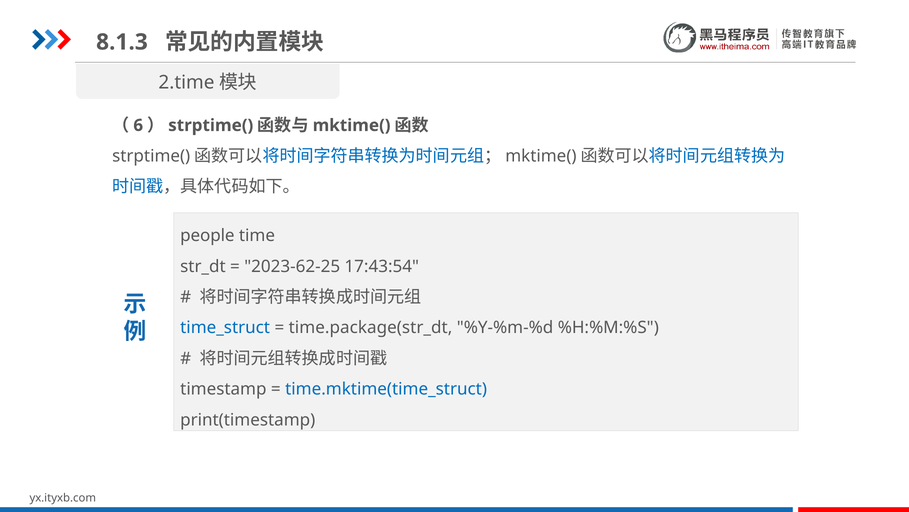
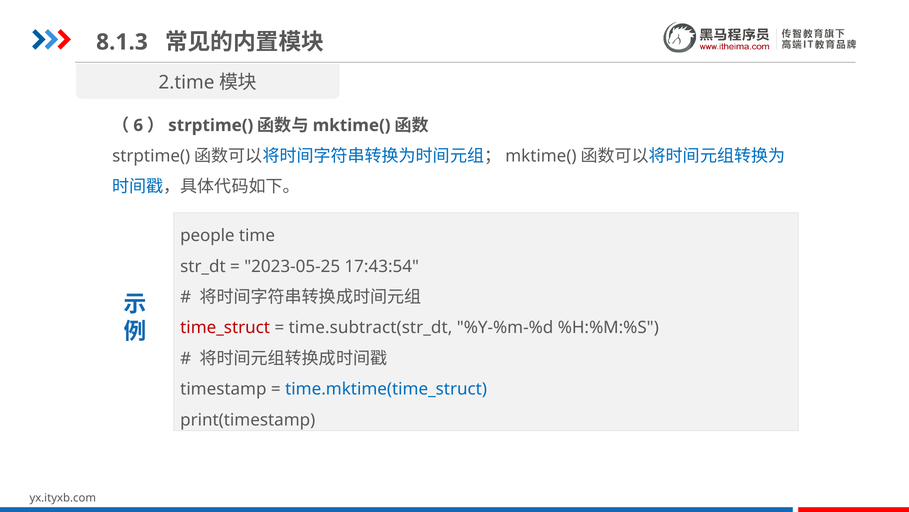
2023-62-25: 2023-62-25 -> 2023-05-25 (292, 266)
time_struct colour: blue -> red (225, 327)
time.package(str_dt: time.package(str_dt -> time.subtract(str_dt (370, 327)
